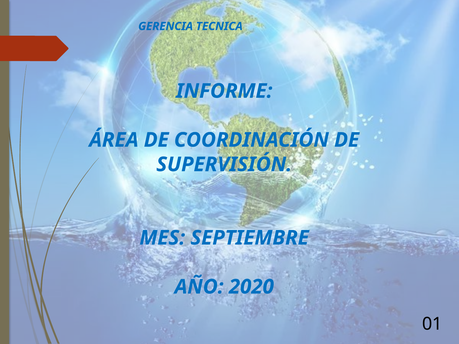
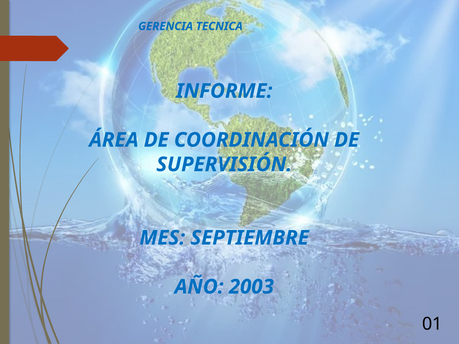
2020: 2020 -> 2003 (251, 287)
